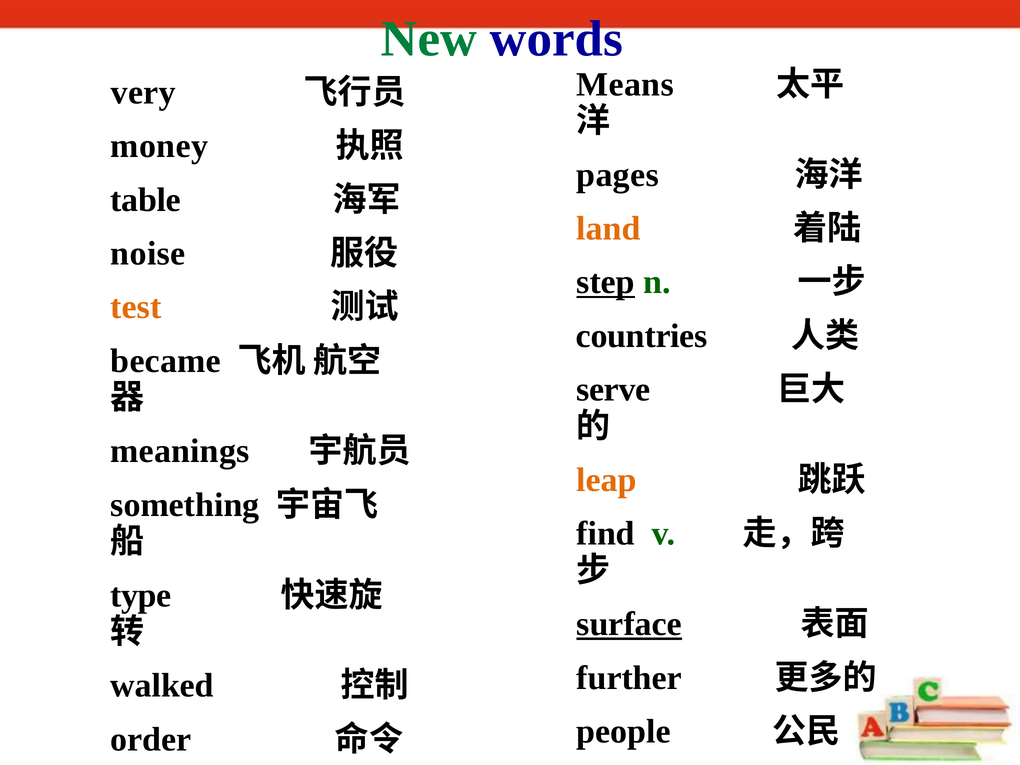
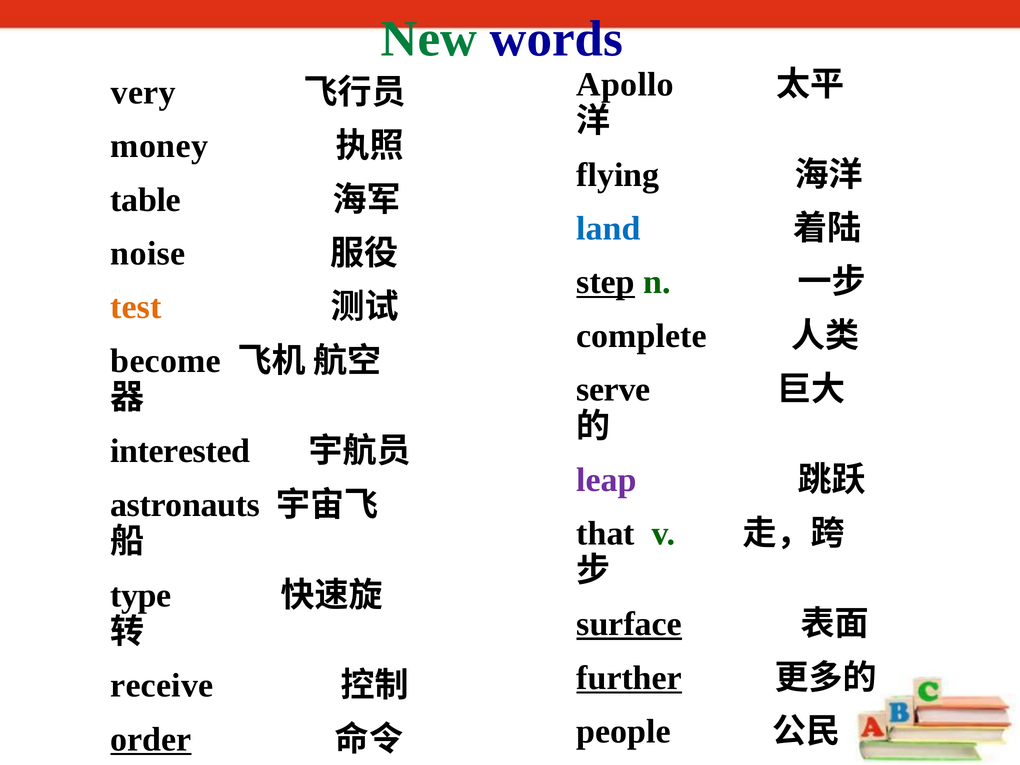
Means: Means -> Apollo (625, 84)
pages: pages -> flying (618, 175)
land colour: orange -> blue (608, 229)
countries: countries -> complete (641, 336)
became: became -> become (166, 361)
meanings: meanings -> interested (180, 451)
leap colour: orange -> purple (607, 480)
something: something -> astronauts (185, 505)
find: find -> that (606, 534)
further underline: none -> present (629, 678)
walked: walked -> receive (162, 686)
order underline: none -> present (151, 739)
